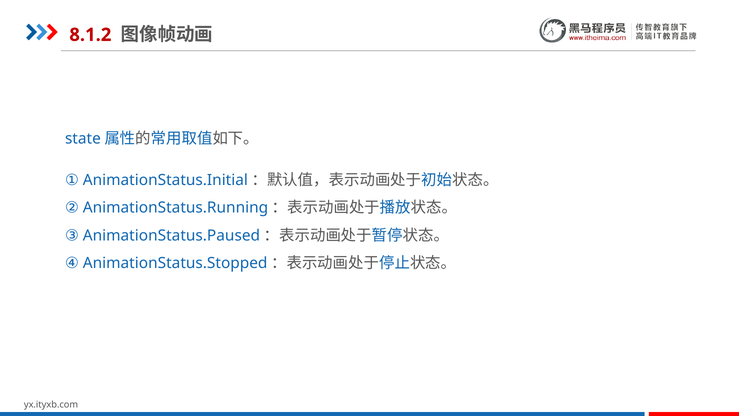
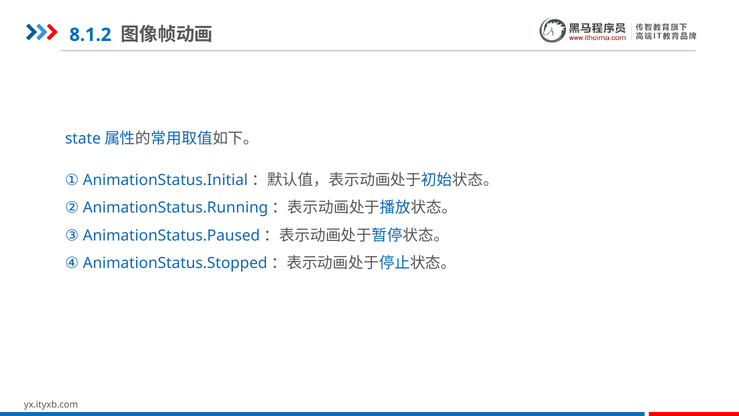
8.1.2 colour: red -> blue (90, 35)
